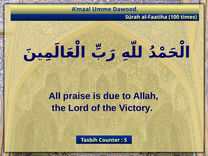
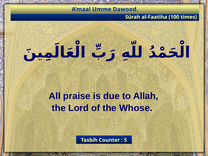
Victory: Victory -> Whose (136, 108)
